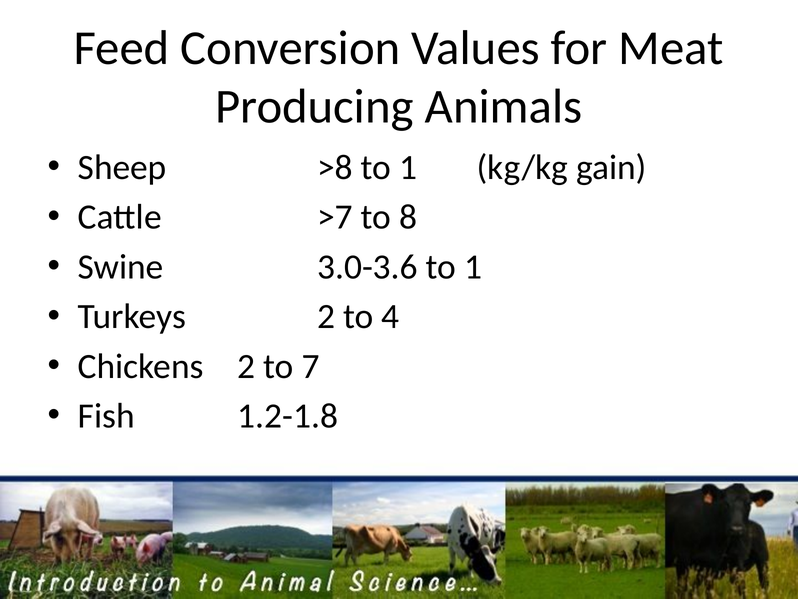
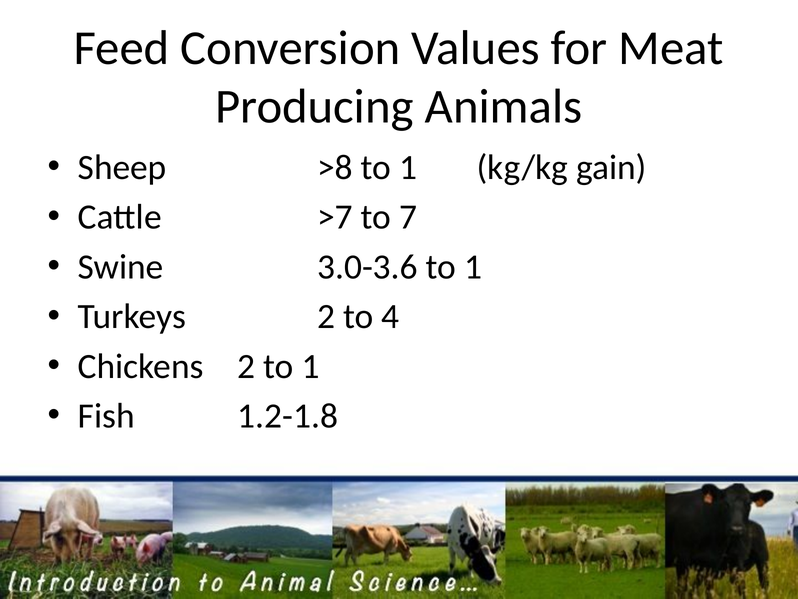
8: 8 -> 7 (408, 217)
2 to 7: 7 -> 1 (311, 366)
